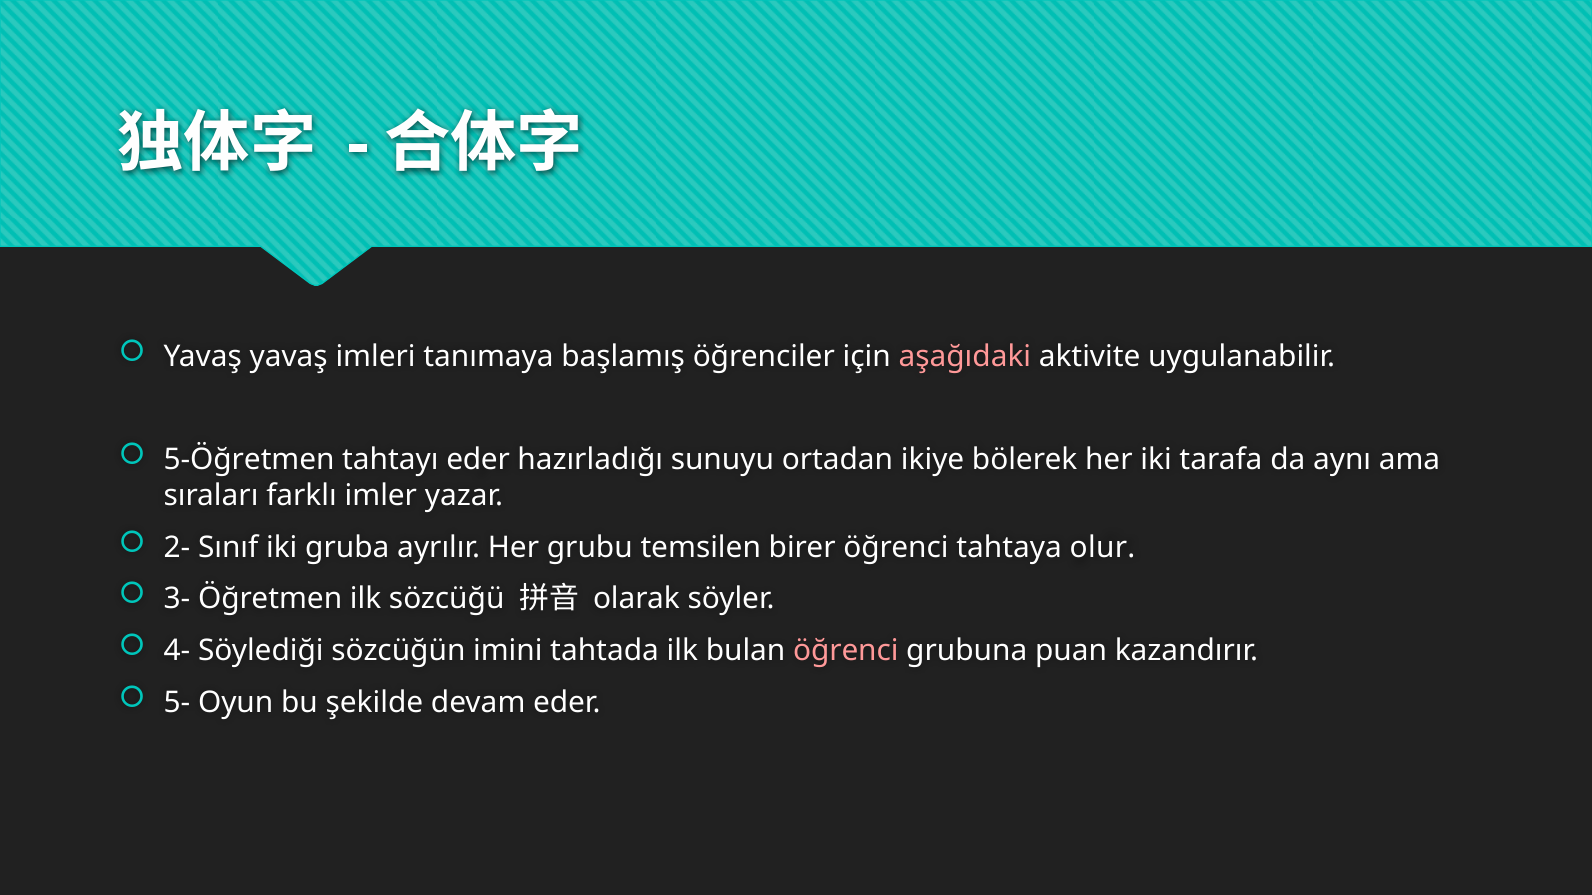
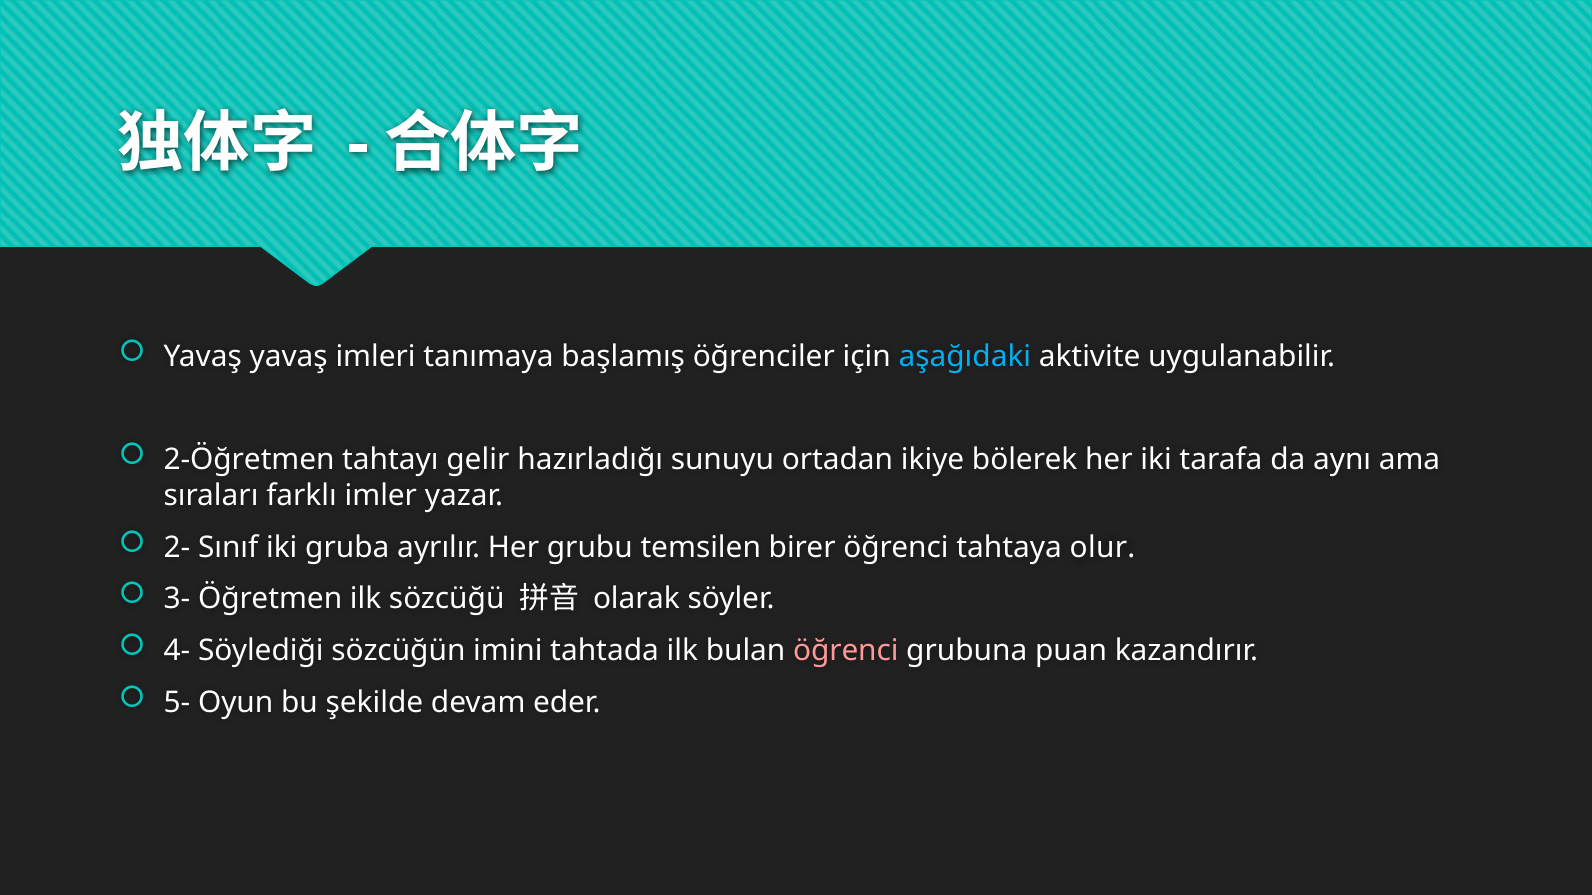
aşağıdaki colour: pink -> light blue (965, 356)
5-Öğretmen: 5-Öğretmen -> 2-Öğretmen (249, 460)
tahtayı eder: eder -> gelir (478, 460)
